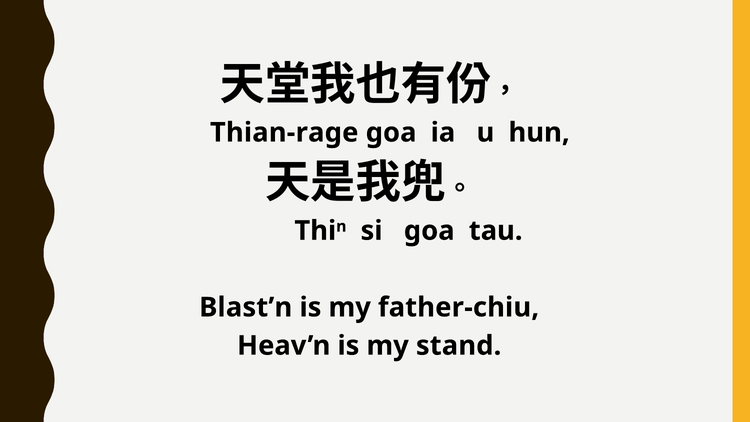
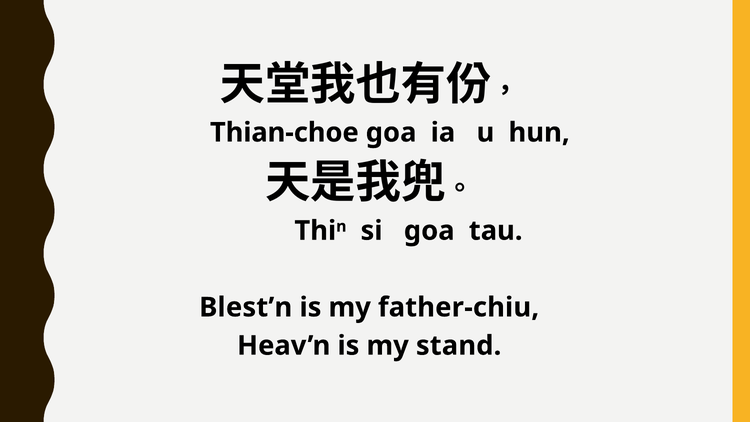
Thian-rage: Thian-rage -> Thian-choe (284, 133)
Blast’n: Blast’n -> Blest’n (246, 307)
